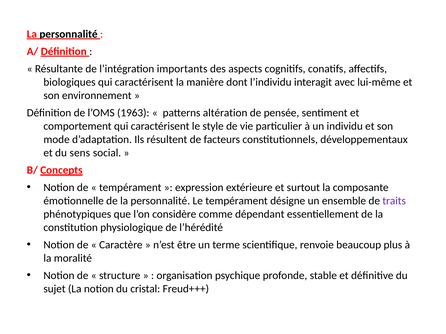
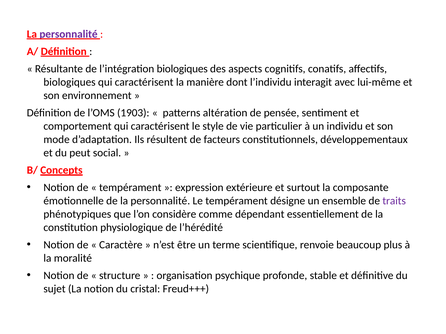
personnalité colour: black -> purple (69, 34)
l’intégration importants: importants -> biologiques (182, 69)
1963: 1963 -> 1903 (133, 113)
sens: sens -> peut (80, 153)
